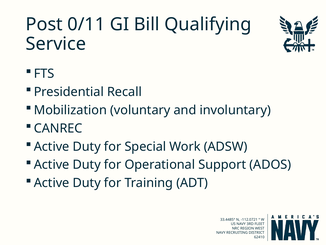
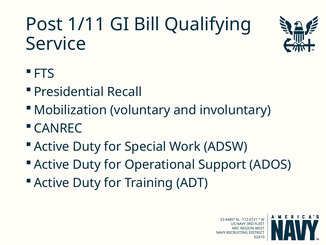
0/11: 0/11 -> 1/11 (86, 24)
